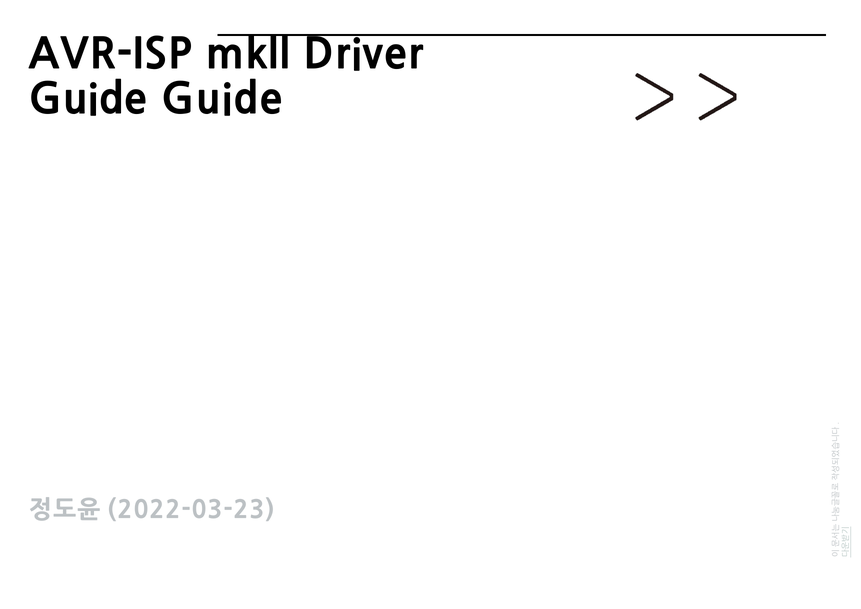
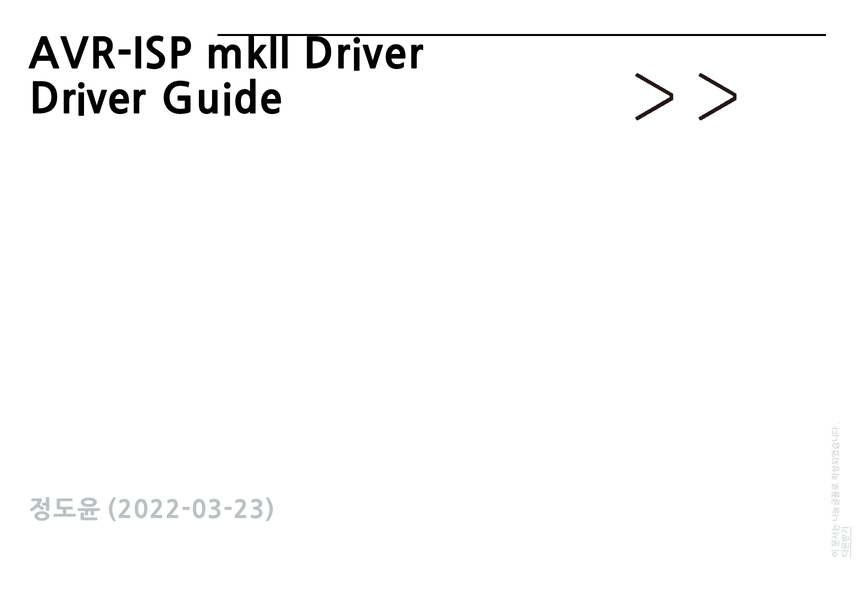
Guide: Guide -> Driver (88, 100)
